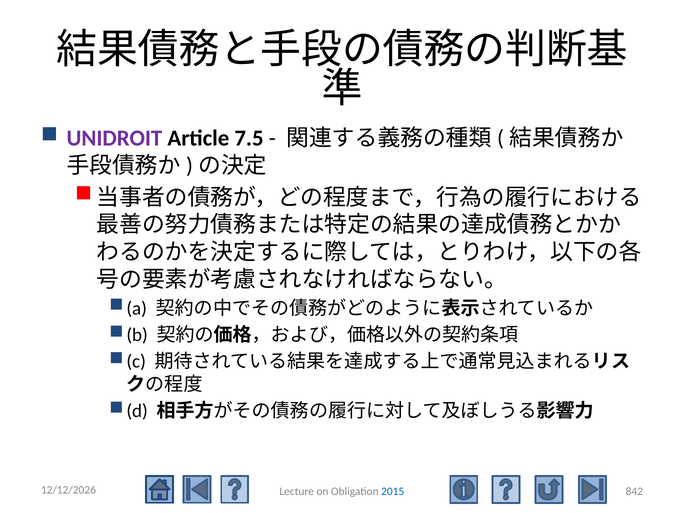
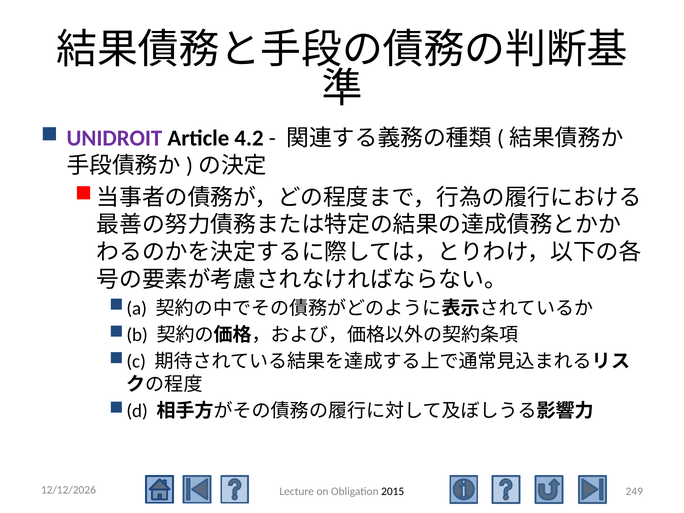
7.5: 7.5 -> 4.2 (249, 138)
842: 842 -> 249 (634, 491)
2015 colour: blue -> black (393, 492)
